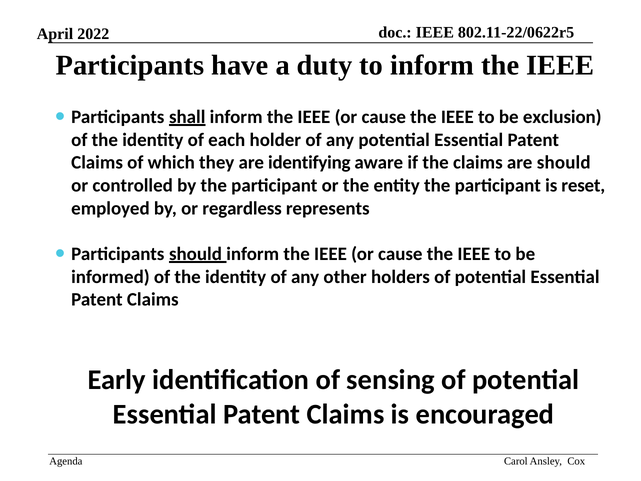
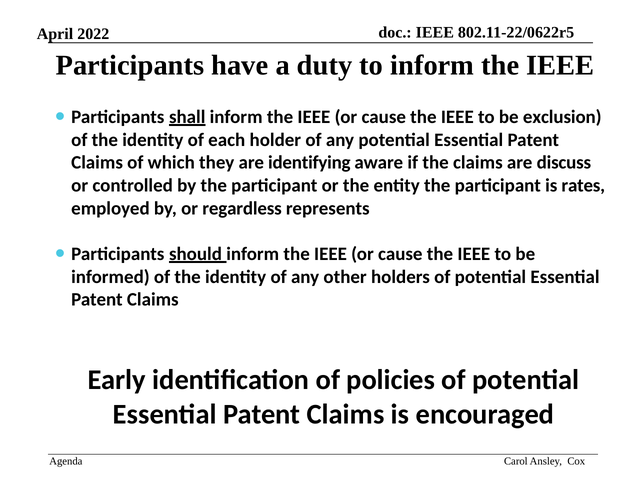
are should: should -> discuss (564, 163)
reset: reset -> rates (583, 185)
sensing: sensing -> policies (391, 380)
